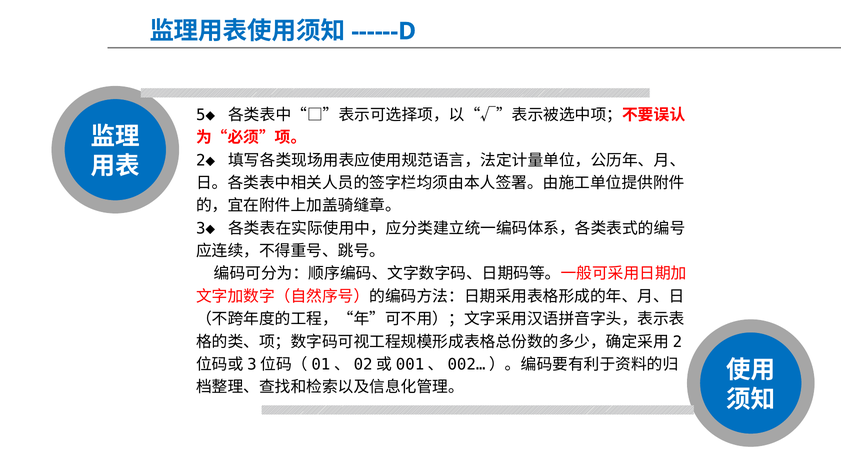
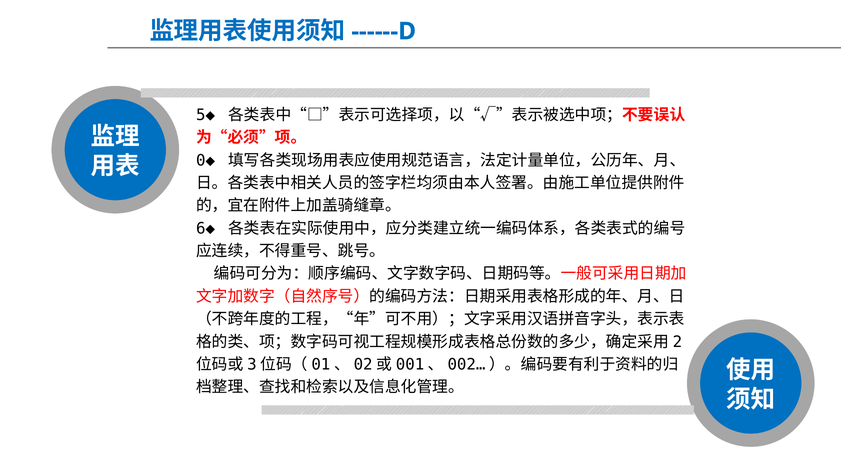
2◆: 2◆ -> 0◆ (206, 160)
3◆: 3◆ -> 6◆ (206, 228)
